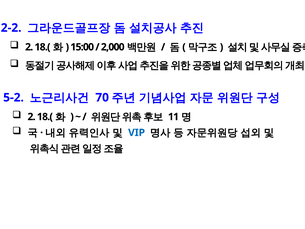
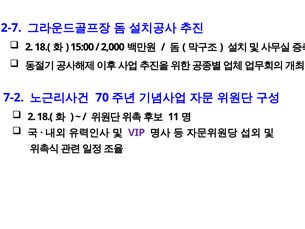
2-2: 2-2 -> 2-7 (11, 28)
5-2: 5-2 -> 7-2 (14, 97)
VIP colour: blue -> purple (137, 133)
